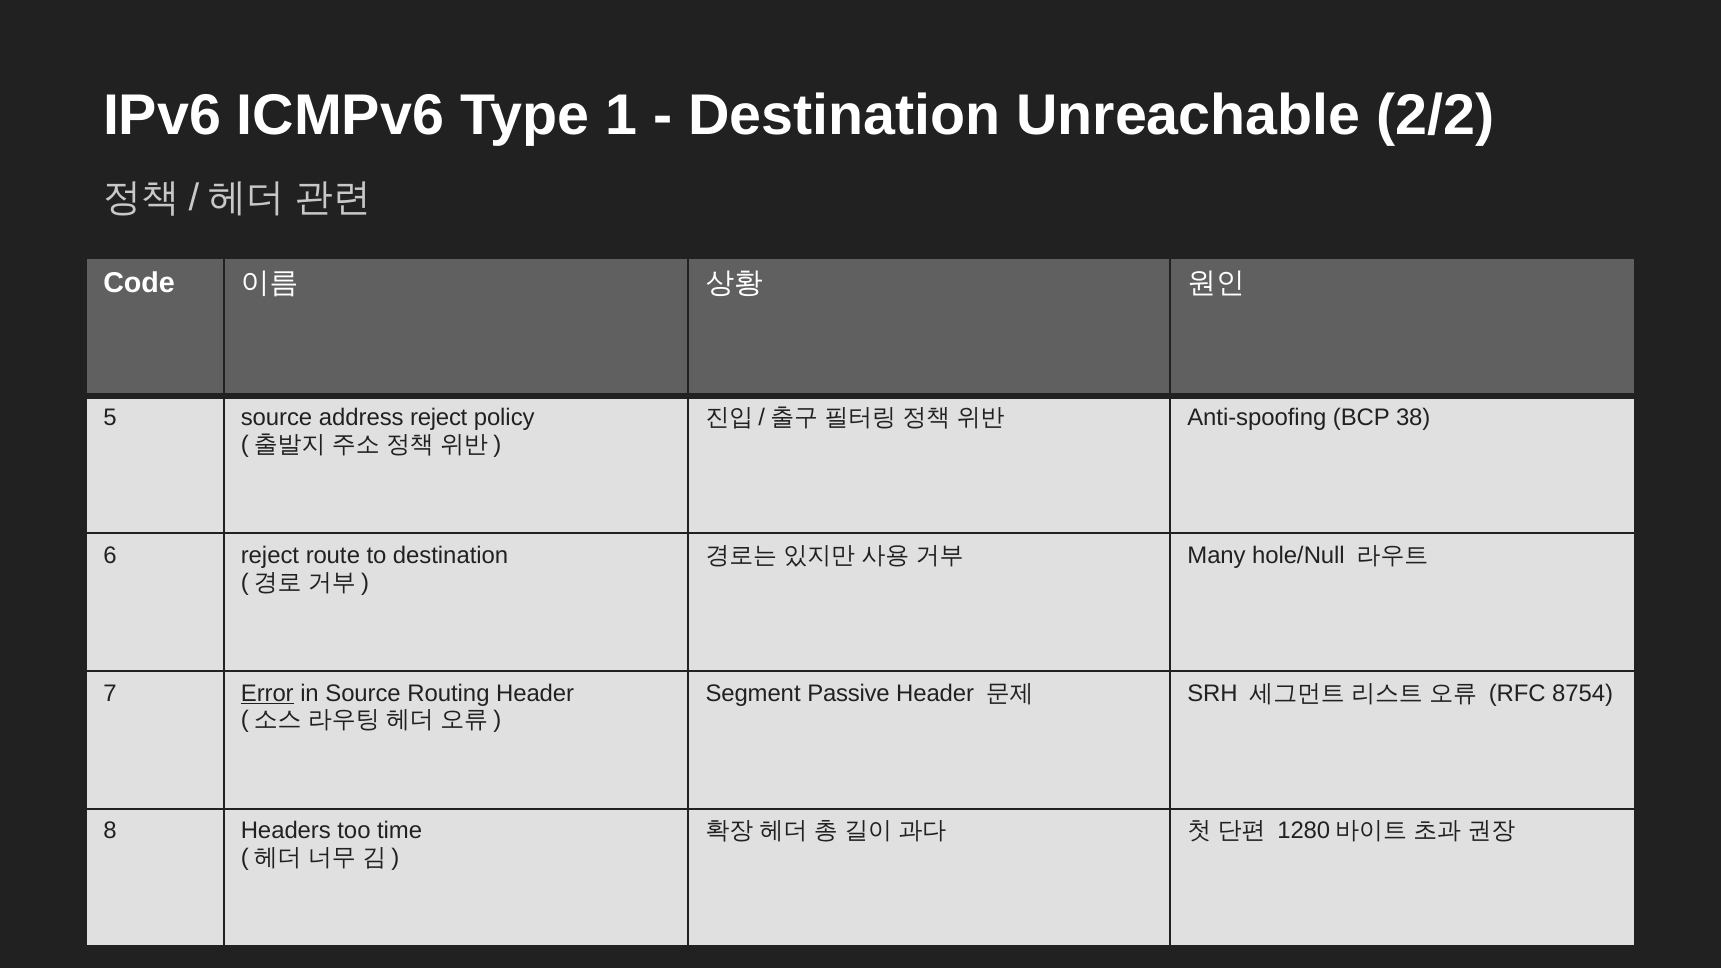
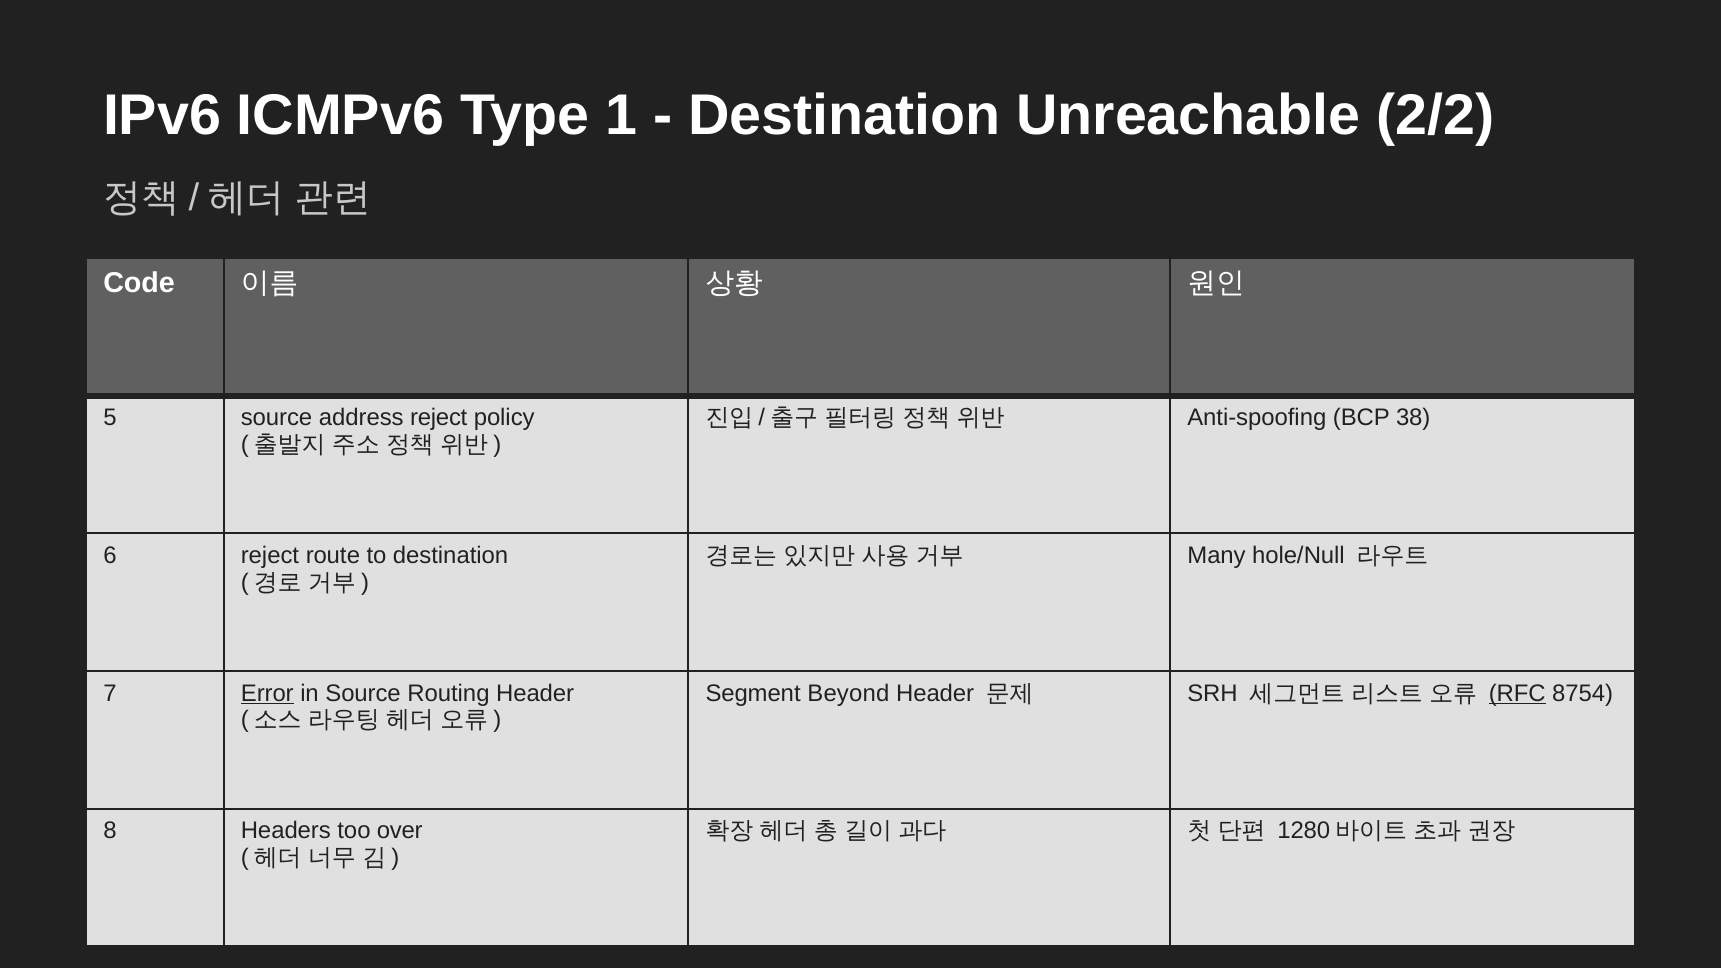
Passive: Passive -> Beyond (848, 693)
RFC underline: none -> present (1517, 693)
time: time -> over (400, 831)
